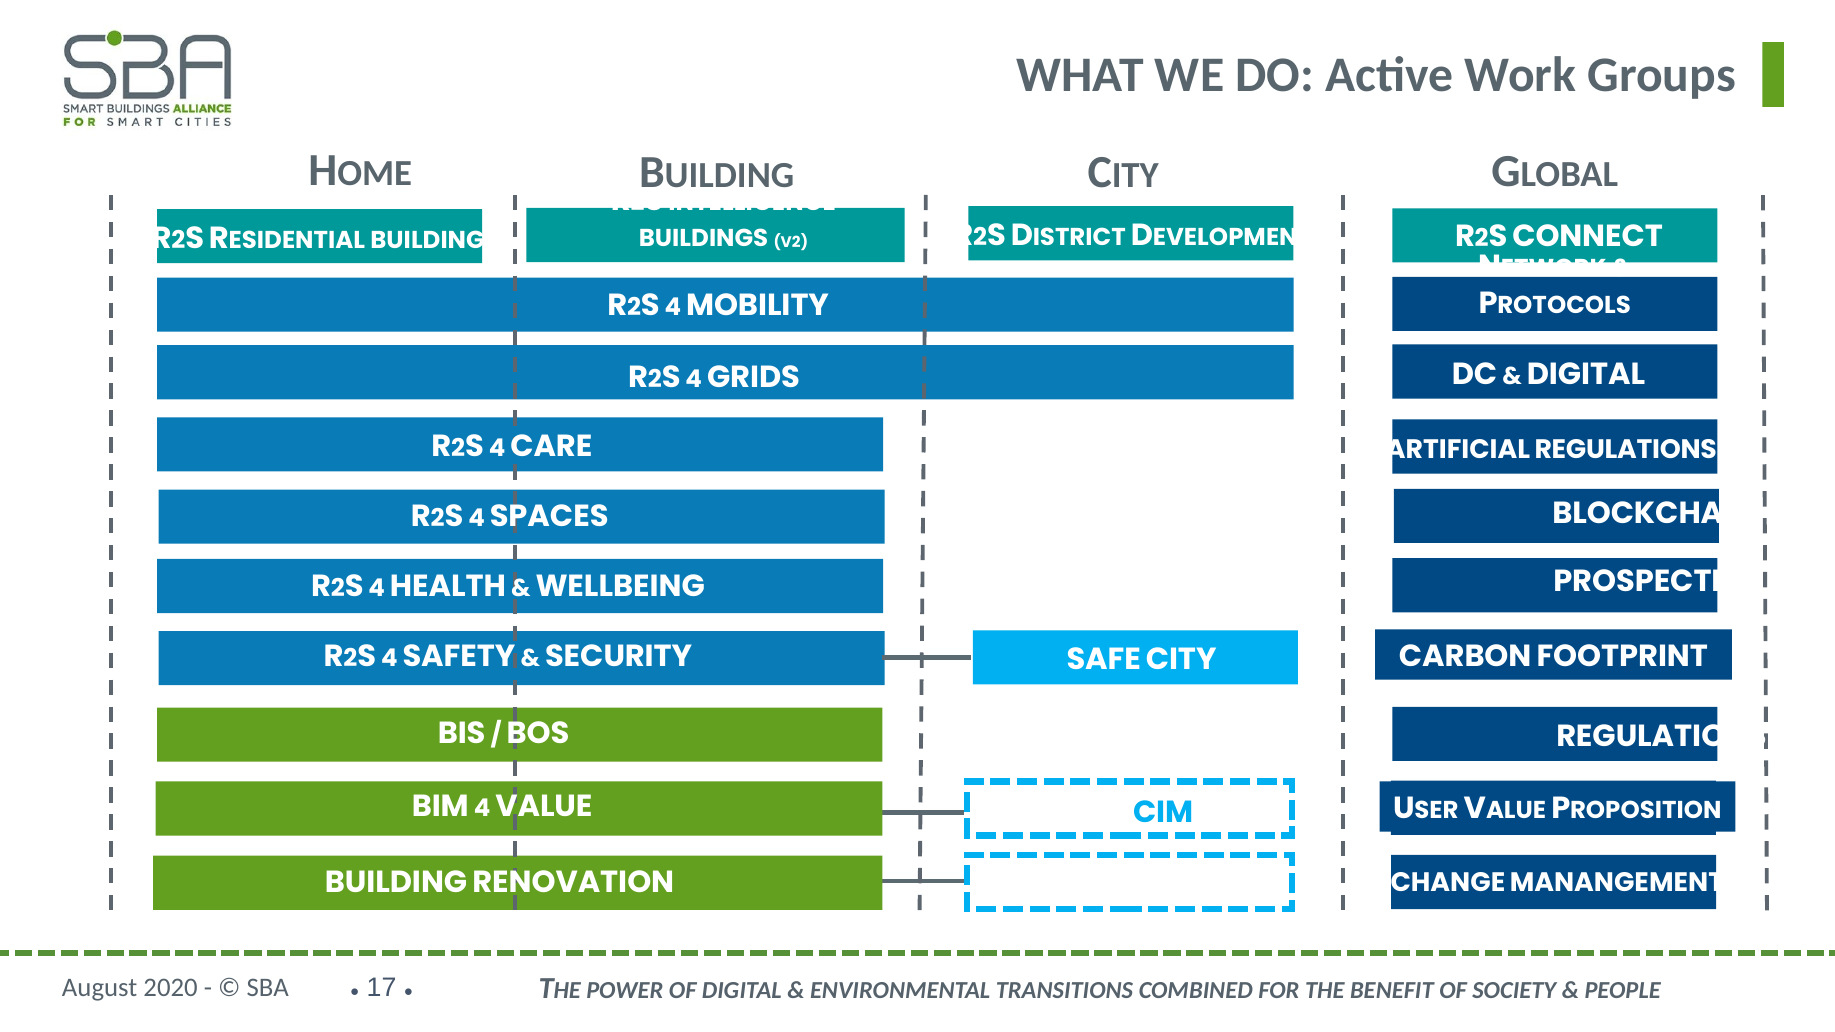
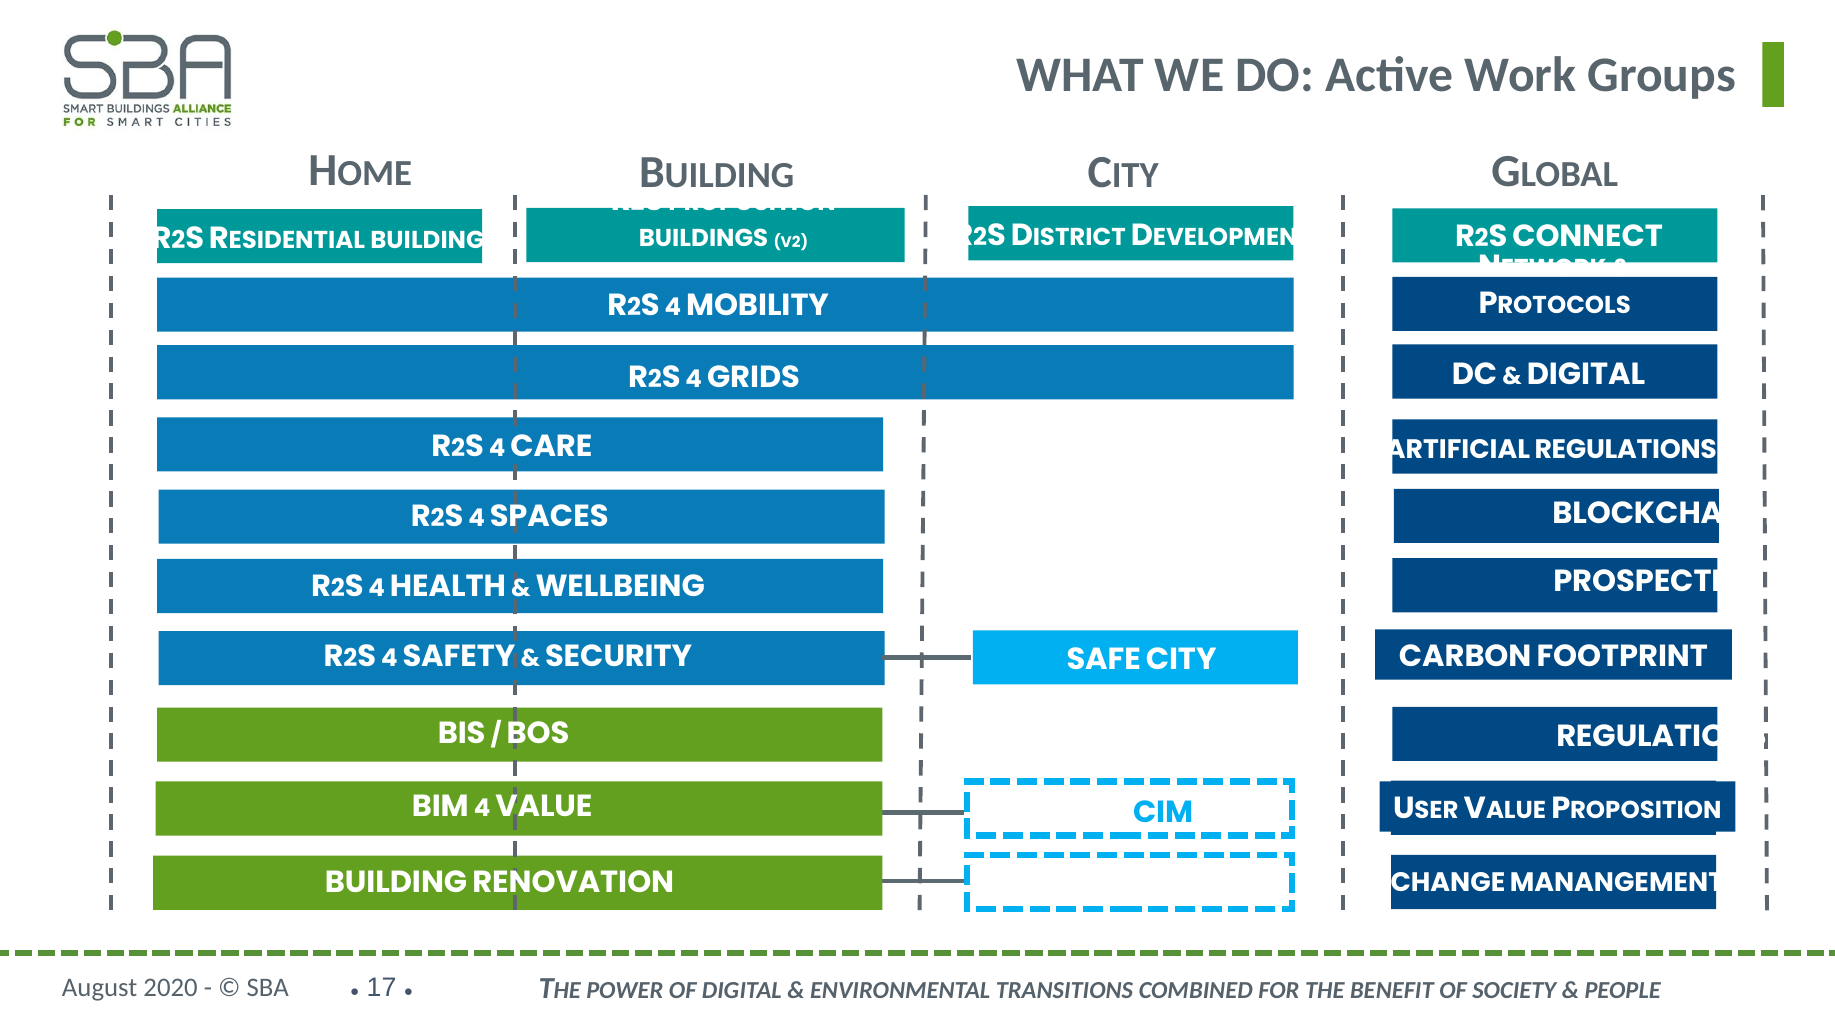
R2S INTELLIGENCE: INTELLIGENCE -> PROPOSITION (752, 202)
